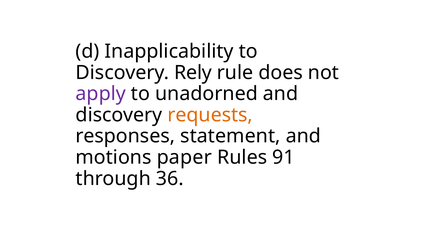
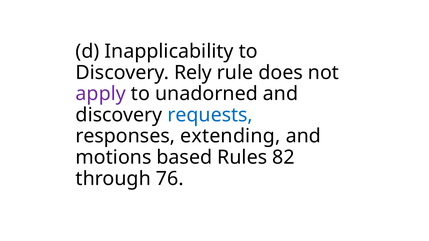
requests colour: orange -> blue (210, 115)
statement: statement -> extending (230, 136)
paper: paper -> based (184, 158)
91: 91 -> 82 (284, 158)
36: 36 -> 76 (170, 179)
